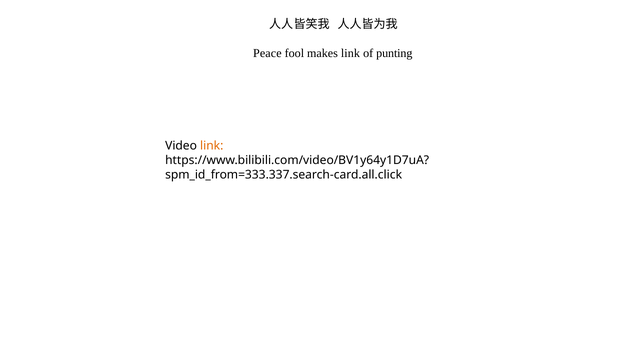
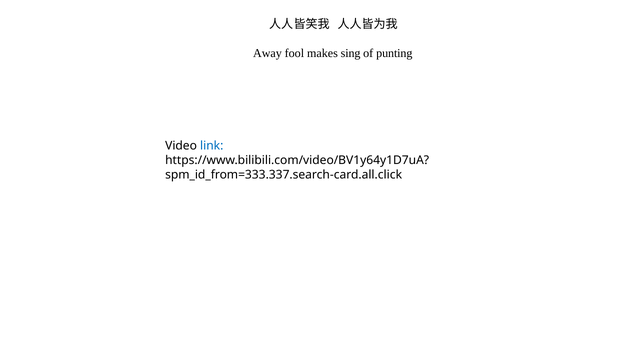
Peace: Peace -> Away (267, 53)
makes link: link -> sing (351, 53)
link colour: orange -> blue (212, 146)
